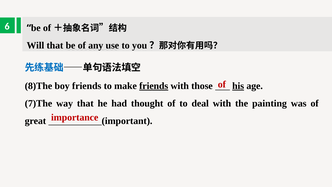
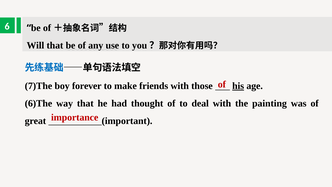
8)The: 8)The -> 7)The (38, 86)
boy friends: friends -> forever (87, 86)
friends underline: present -> none (154, 86)
7)The: 7)The -> 6)The (38, 103)
